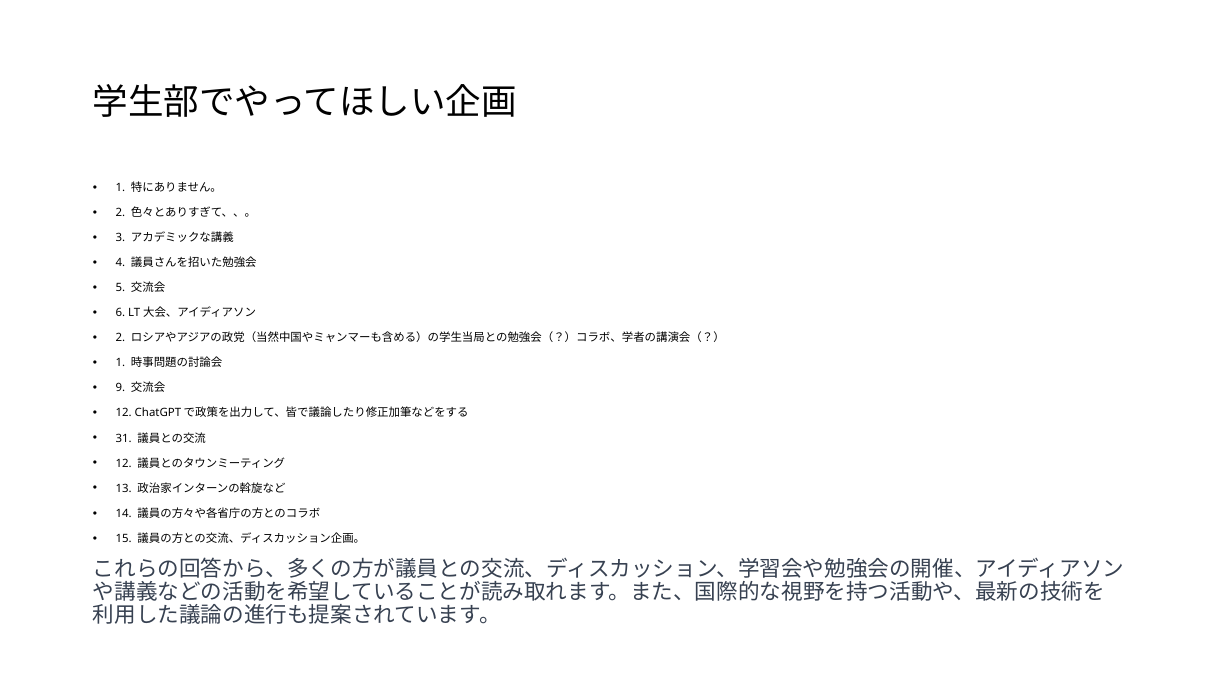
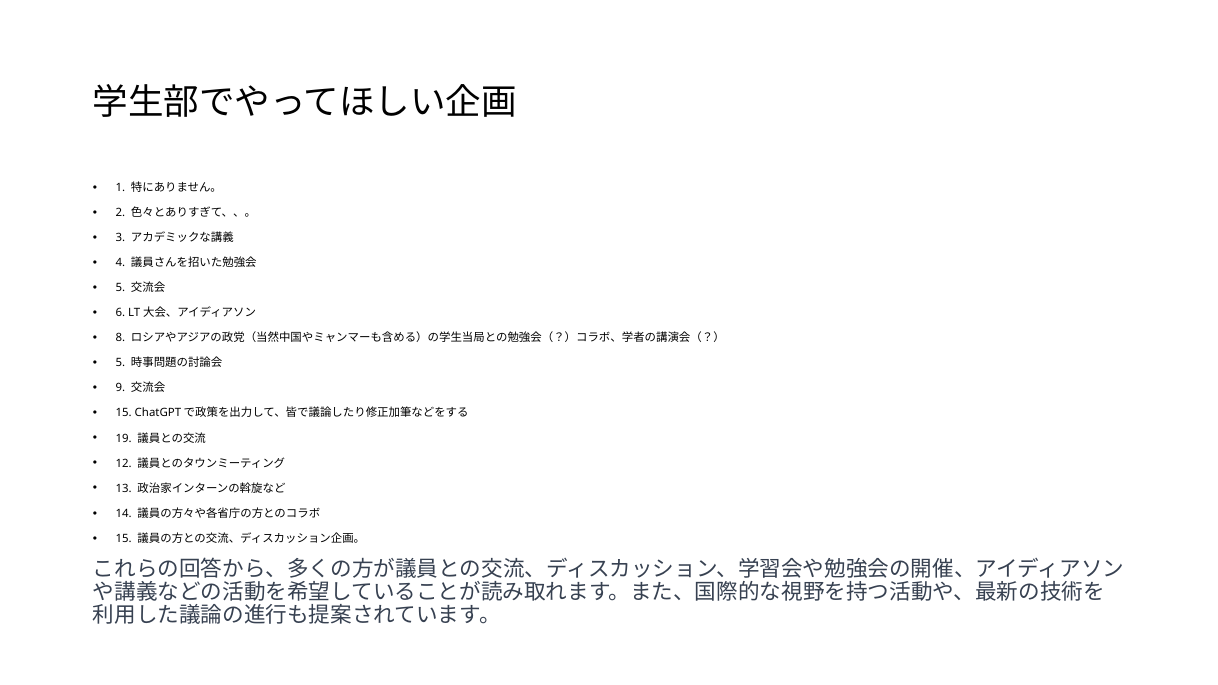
2: 2 -> 8 (120, 338)
1: 1 -> 5 (120, 363)
12: 12 -> 15 (124, 413)
31: 31 -> 19 (124, 438)
